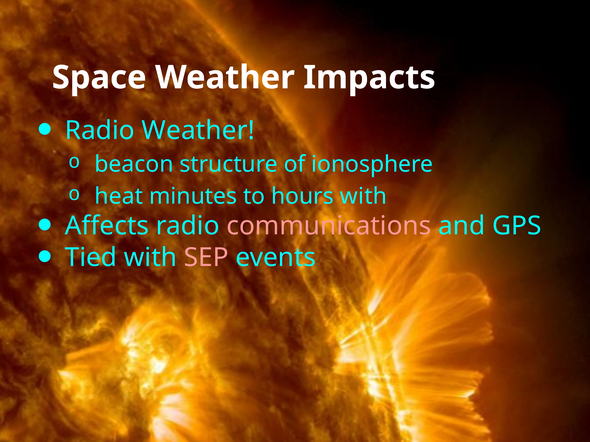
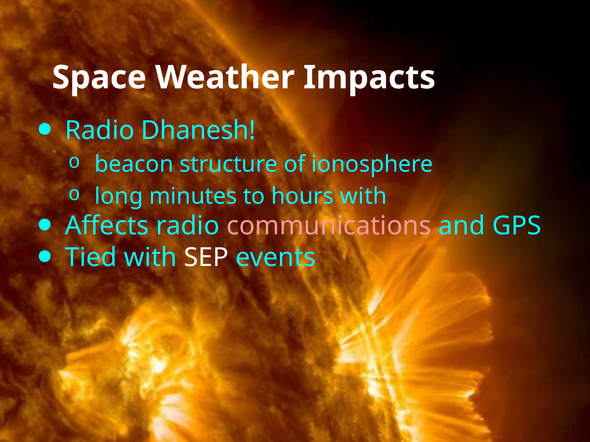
Radio Weather: Weather -> Dhanesh (198, 131)
heat: heat -> long (119, 197)
SEP colour: pink -> white (206, 258)
